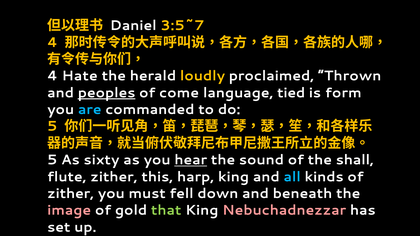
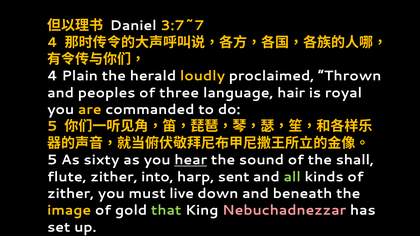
3:5~7: 3:5~7 -> 3:7~7 (182, 26)
Hate: Hate -> Plain (80, 76)
peoples underline: present -> none (107, 93)
come: come -> three (179, 93)
tied: tied -> hair (291, 93)
form: form -> royal (343, 93)
are colour: light blue -> yellow (90, 110)
this: this -> into (157, 177)
harp king: king -> sent (234, 177)
all colour: light blue -> light green (292, 177)
fell: fell -> live (182, 194)
image colour: pink -> yellow (69, 211)
